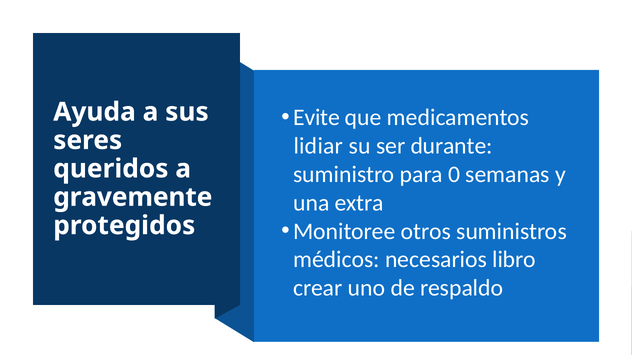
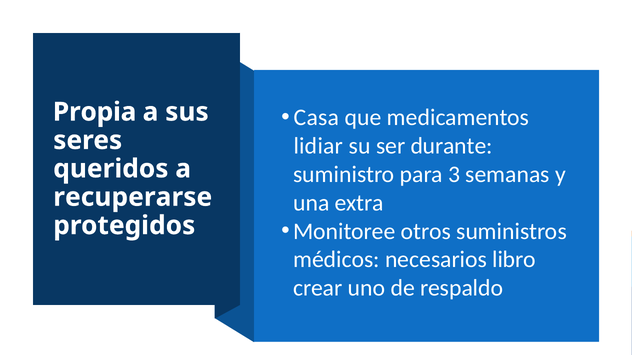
Evite: Evite -> Casa (316, 118)
Ayuda: Ayuda -> Propia (95, 112)
0: 0 -> 3 (454, 175)
gravemente: gravemente -> recuperarse (133, 197)
